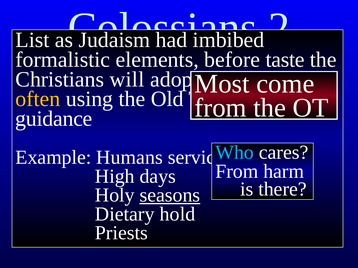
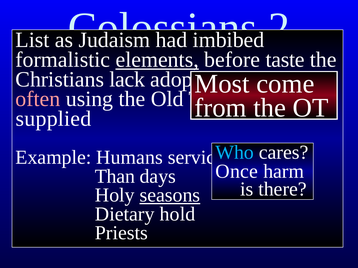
elements underline: none -> present (157, 60)
will: will -> lack (127, 79)
often colour: yellow -> pink (38, 99)
guidance: guidance -> supplied (54, 119)
From: From -> Once (237, 172)
High: High -> Than (115, 177)
